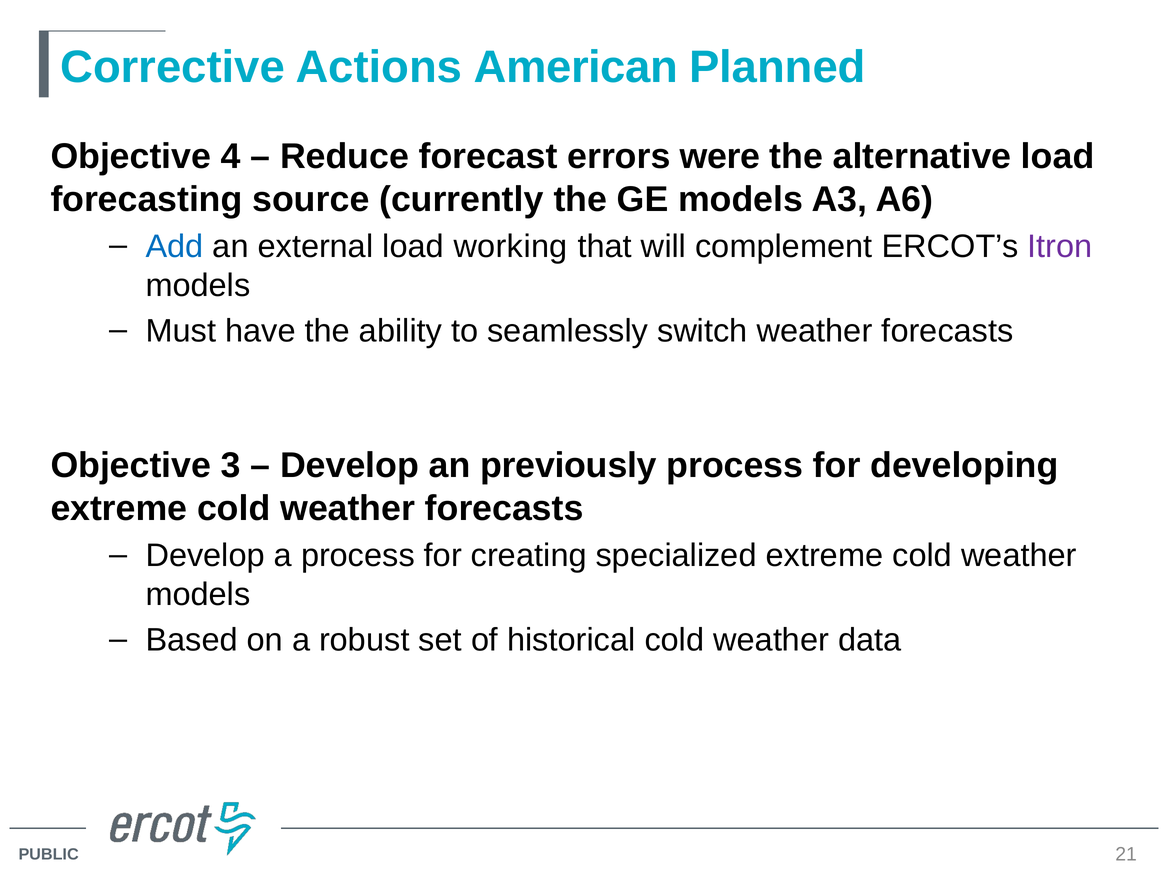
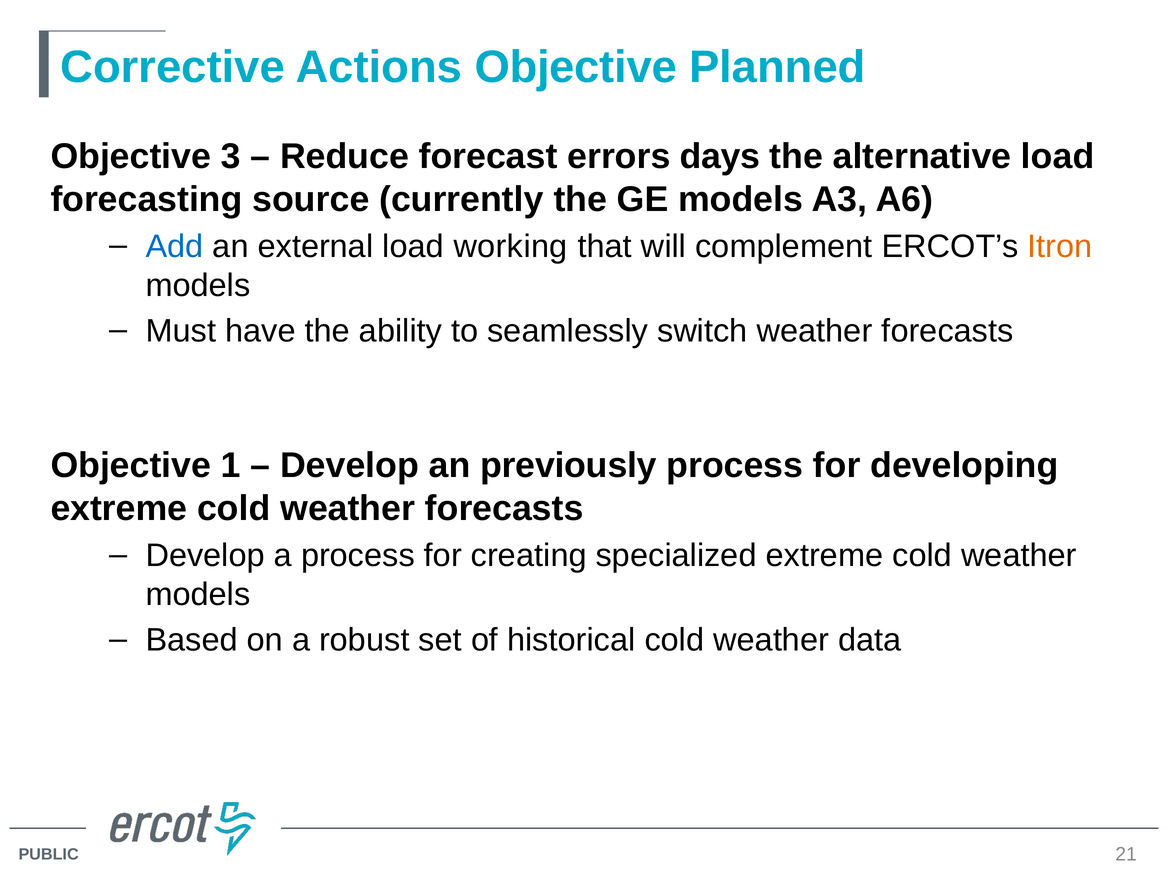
Actions American: American -> Objective (576, 67)
4: 4 -> 3 (231, 156)
were: were -> days (720, 156)
Itron colour: purple -> orange (1060, 247)
3: 3 -> 1 (231, 466)
